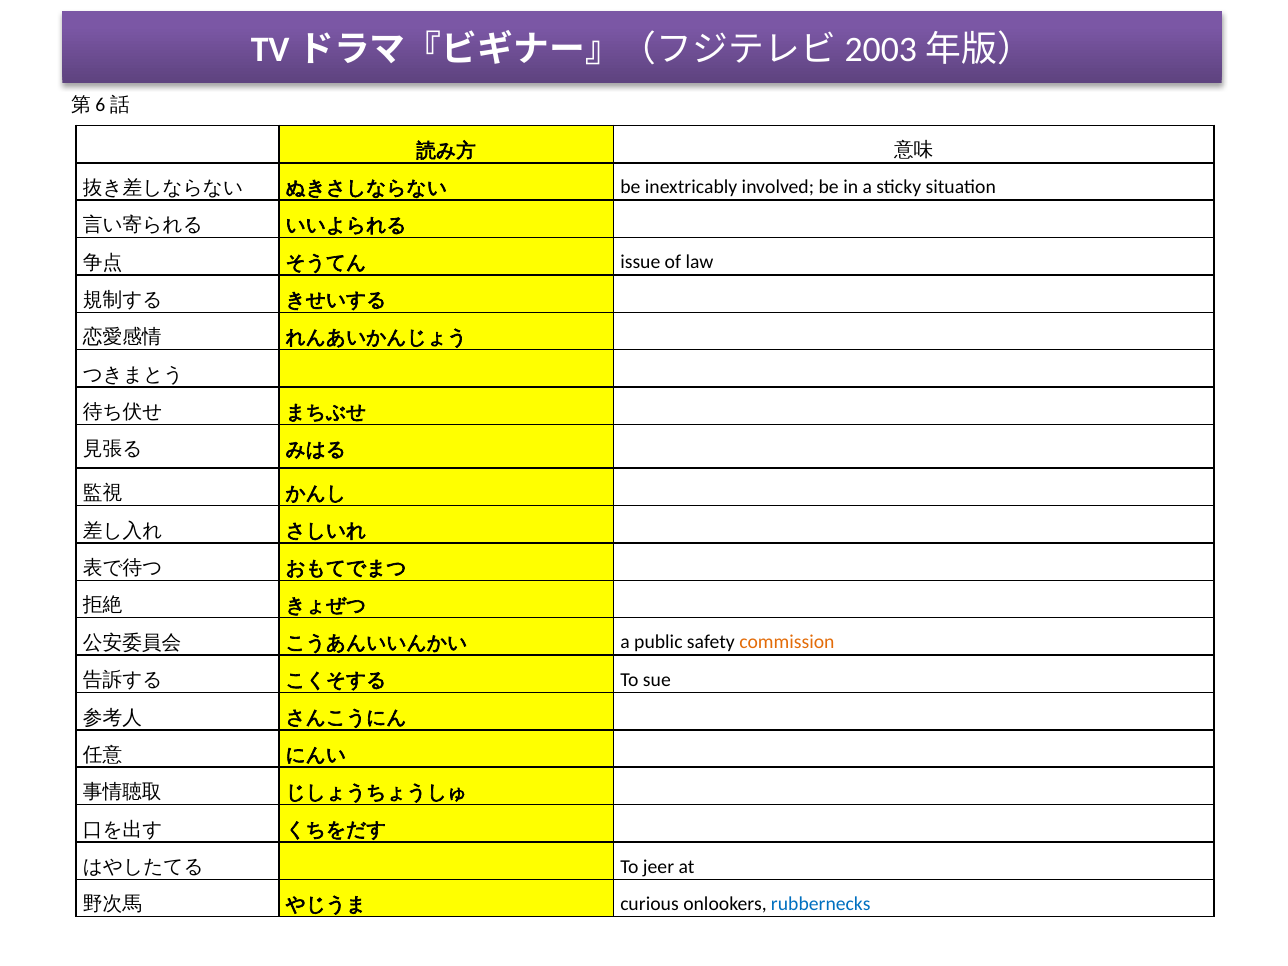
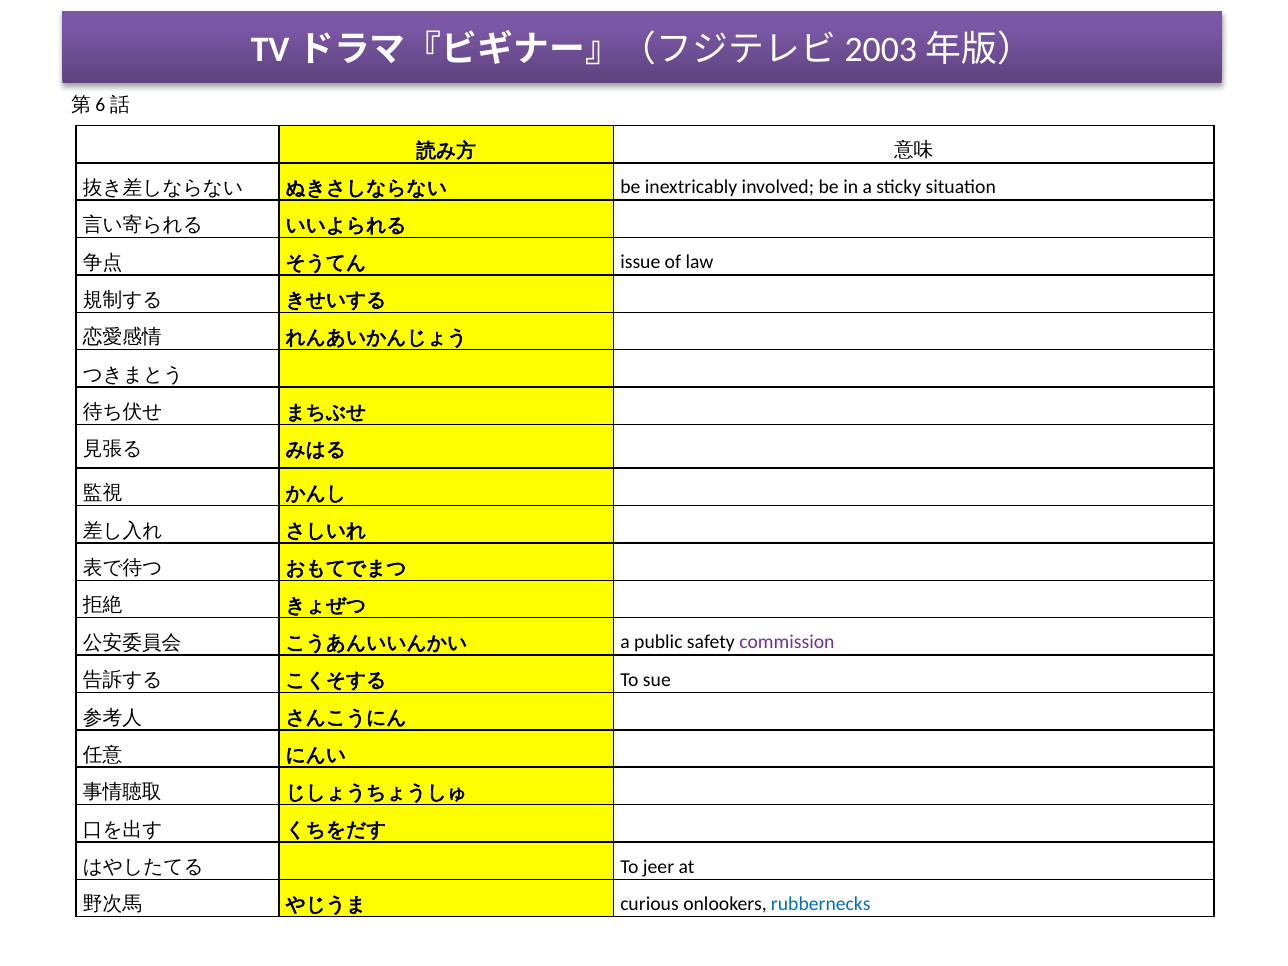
commission colour: orange -> purple (787, 642)
